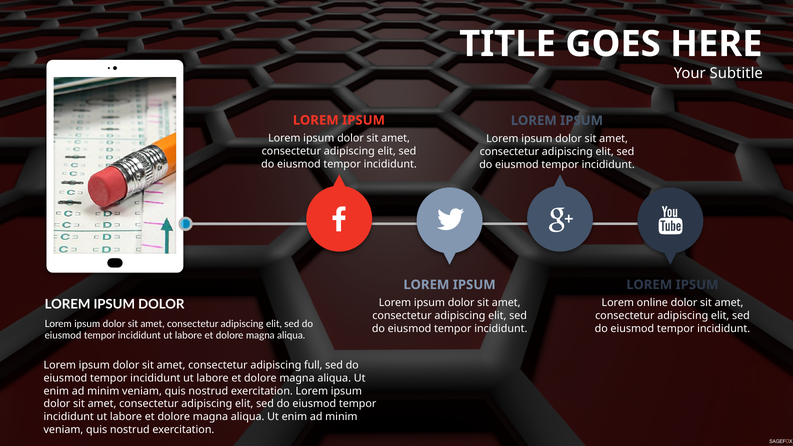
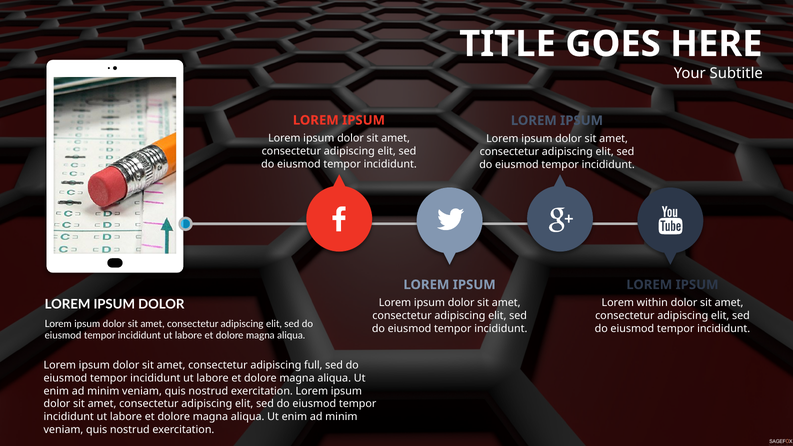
online: online -> within (652, 303)
